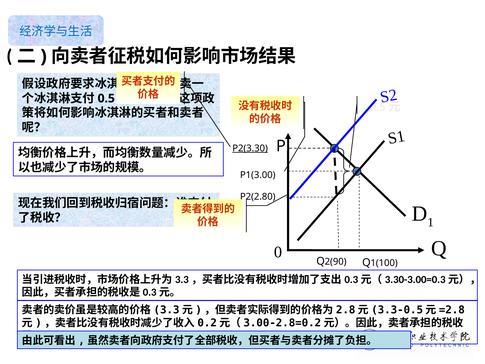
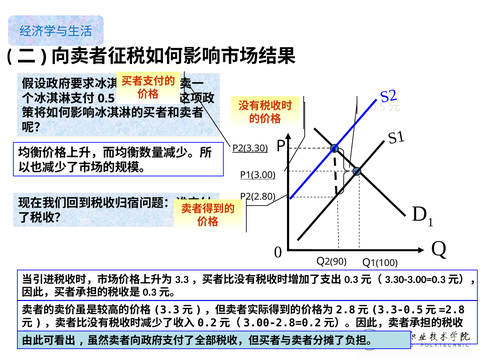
P1(3.00 underline: none -> present (258, 175)
